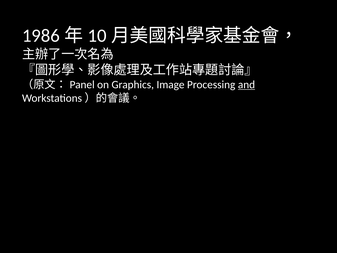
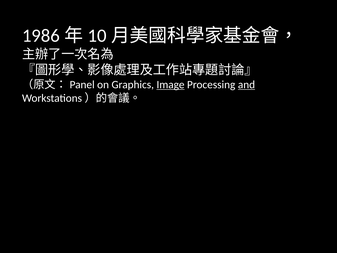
Image underline: none -> present (171, 85)
